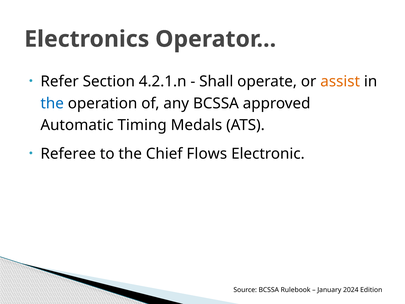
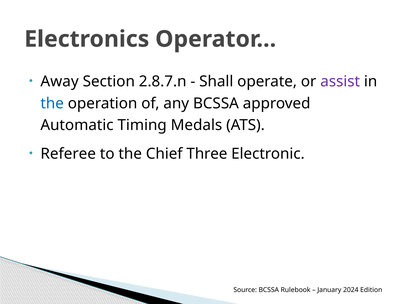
Refer: Refer -> Away (60, 81)
4.2.1.n: 4.2.1.n -> 2.8.7.n (163, 81)
assist colour: orange -> purple (340, 81)
Flows: Flows -> Three (207, 154)
